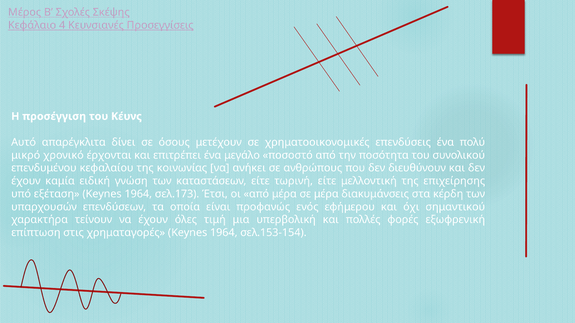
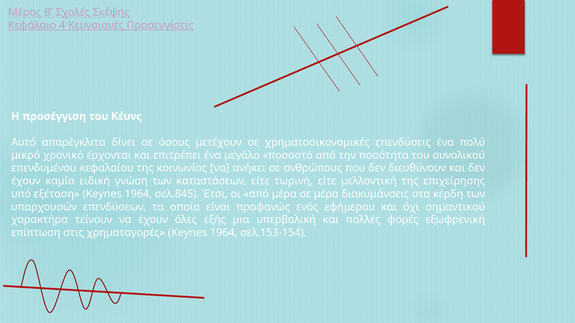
σελ.173: σελ.173 -> σελ.845 (177, 194)
τιμή: τιμή -> εξής (215, 220)
